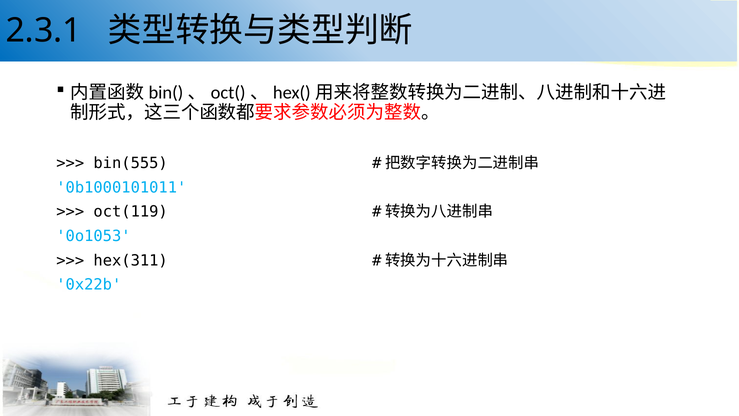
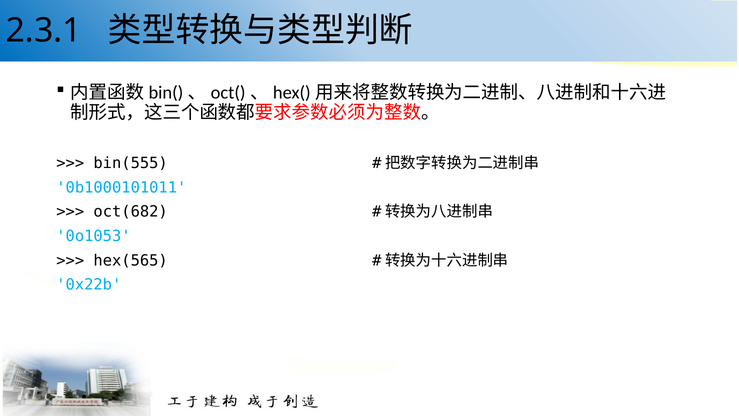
oct(119: oct(119 -> oct(682 (131, 212)
hex(311: hex(311 -> hex(565 (131, 260)
